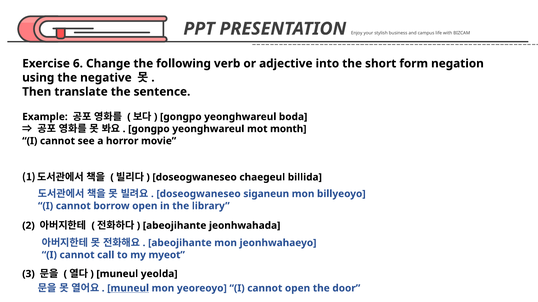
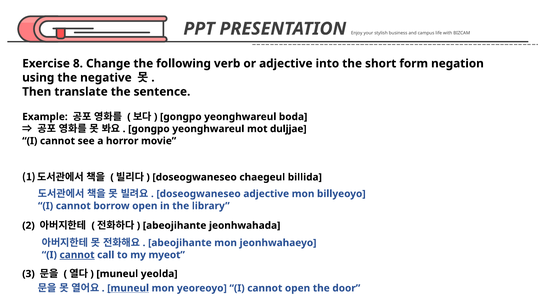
6: 6 -> 8 (78, 64)
month: month -> duljjae (288, 129)
doseogwaneseo siganeun: siganeun -> adjective (266, 194)
cannot underline: none -> present (77, 255)
